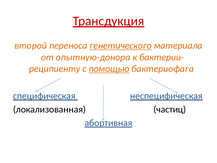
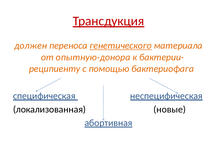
второй: второй -> должен (31, 46)
помощью underline: present -> none (109, 69)
частиц: частиц -> новые (170, 109)
